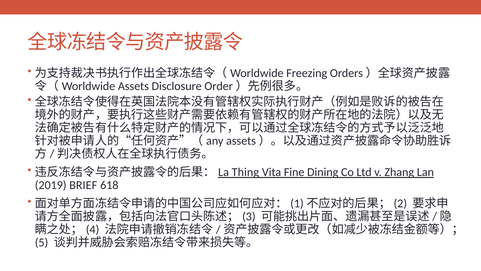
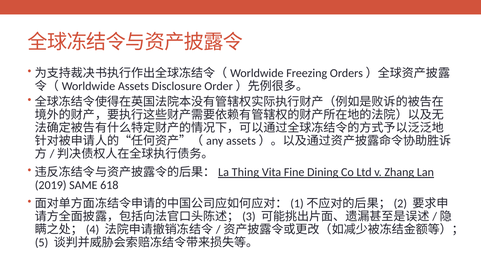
BRIEF: BRIEF -> SAME (83, 185)
